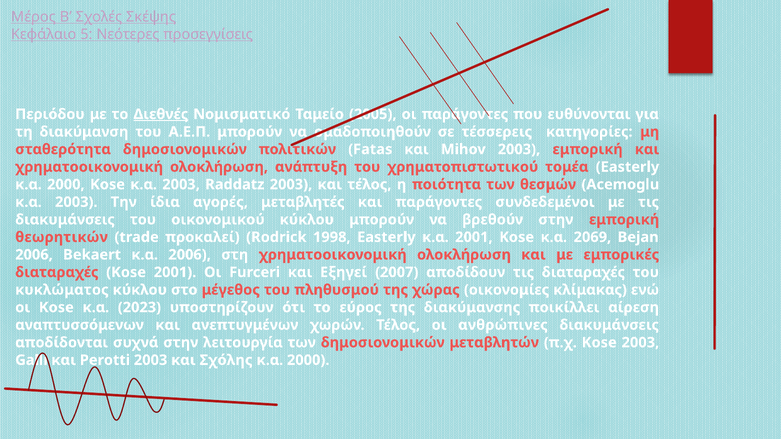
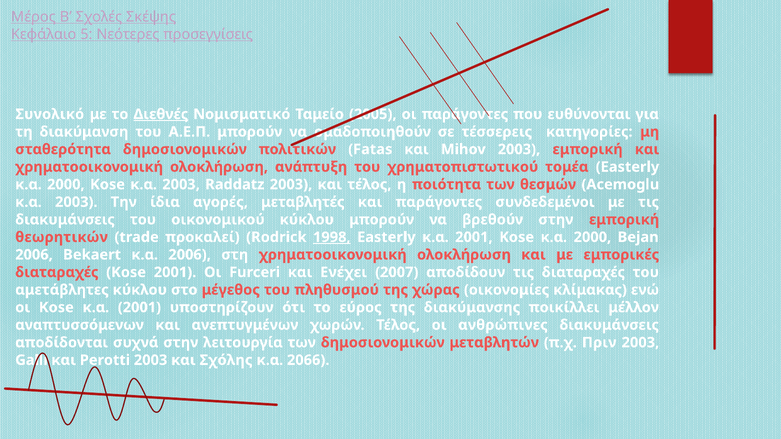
Περιόδου: Περιόδου -> Συνολικό (50, 114)
1998 underline: none -> present (332, 237)
Kose κ.α 2069: 2069 -> 2000 (592, 237)
Εξηγεί: Εξηγεί -> Ενέχει (344, 272)
κυκλώματος: κυκλώματος -> αμετάβλητες (62, 290)
Kose κ.α 2023: 2023 -> 2001 (139, 308)
αίρεση: αίρεση -> μέλλον (634, 308)
π.χ Kose: Kose -> Πριν (599, 343)
2000: 2000 -> 2066 (308, 360)
